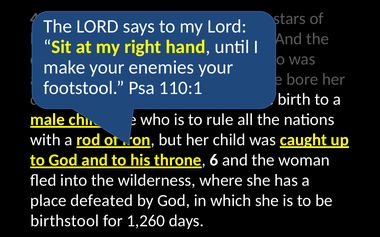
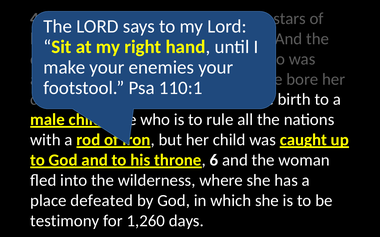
birthstool: birthstool -> testimony (65, 221)
